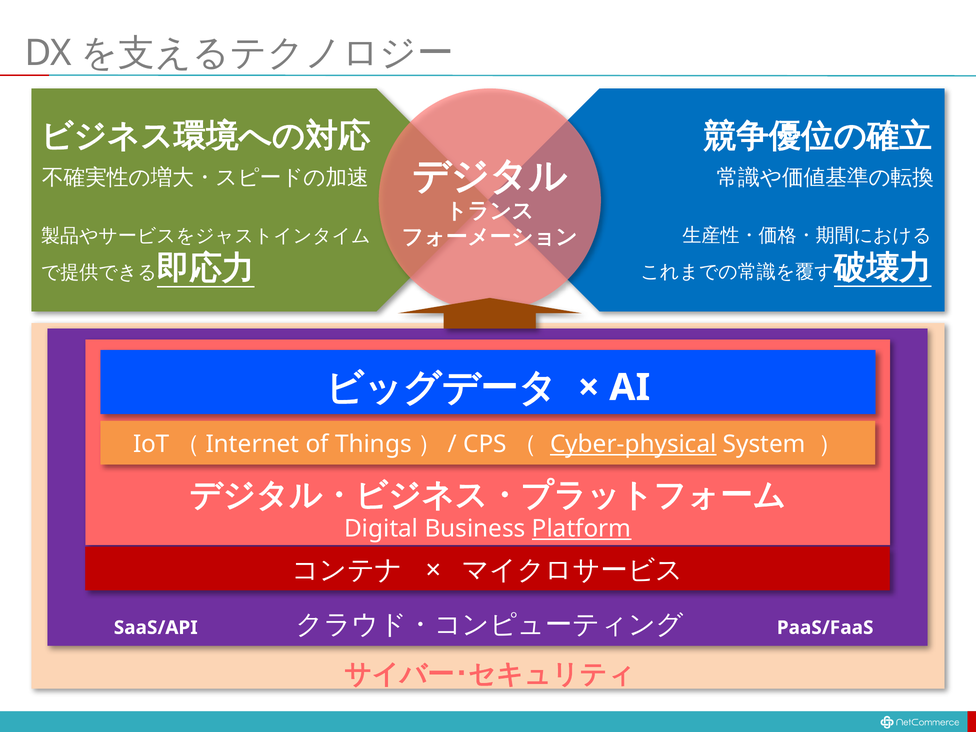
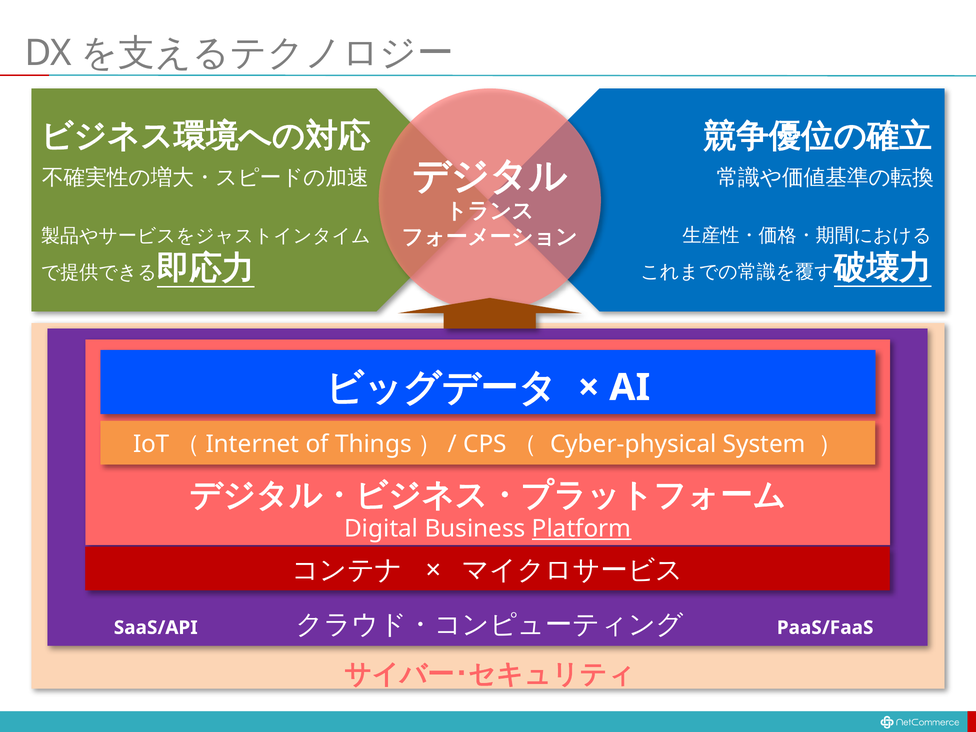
Cyber-physical underline: present -> none (633, 444)
